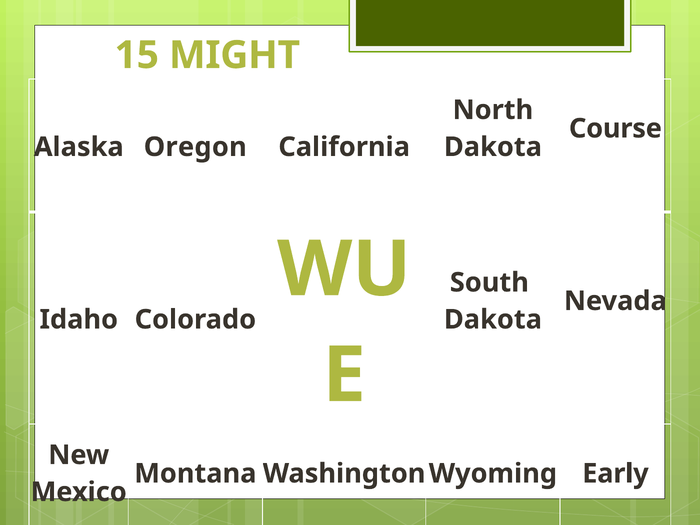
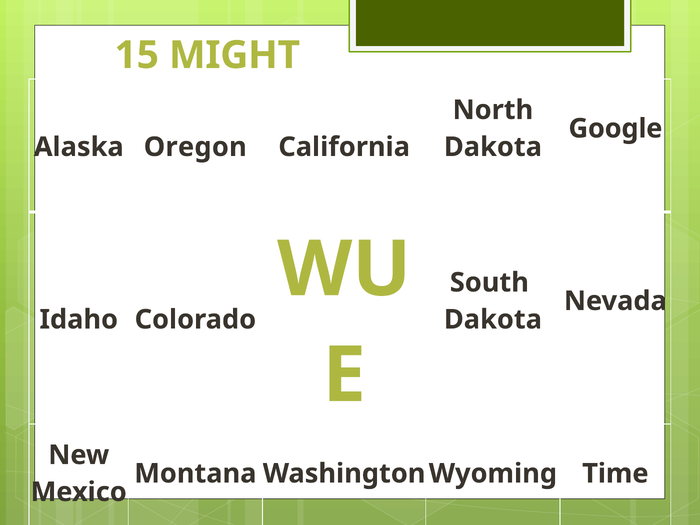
Course: Course -> Google (615, 129)
Early: Early -> Time (615, 474)
